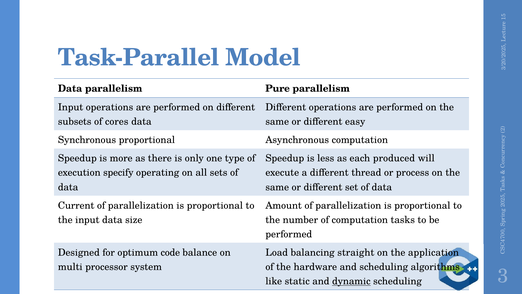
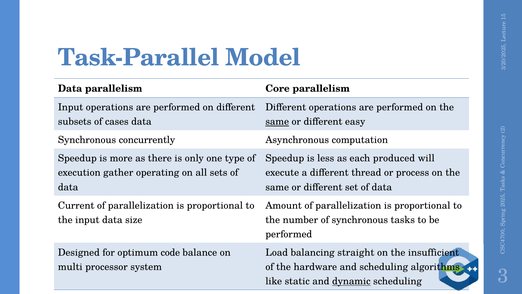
Pure: Pure -> Core (278, 89)
cores: cores -> cases (117, 122)
same underline: none -> present (277, 122)
Synchronous proportional: proportional -> concurrently (147, 140)
specify: specify -> gather (118, 173)
of computation: computation -> synchronous (360, 220)
application: application -> insufficient (434, 252)
